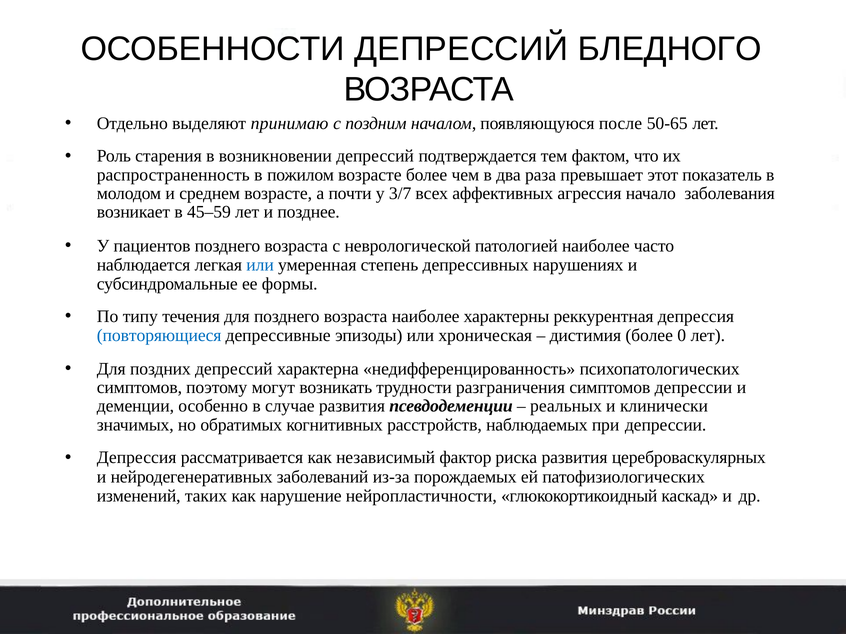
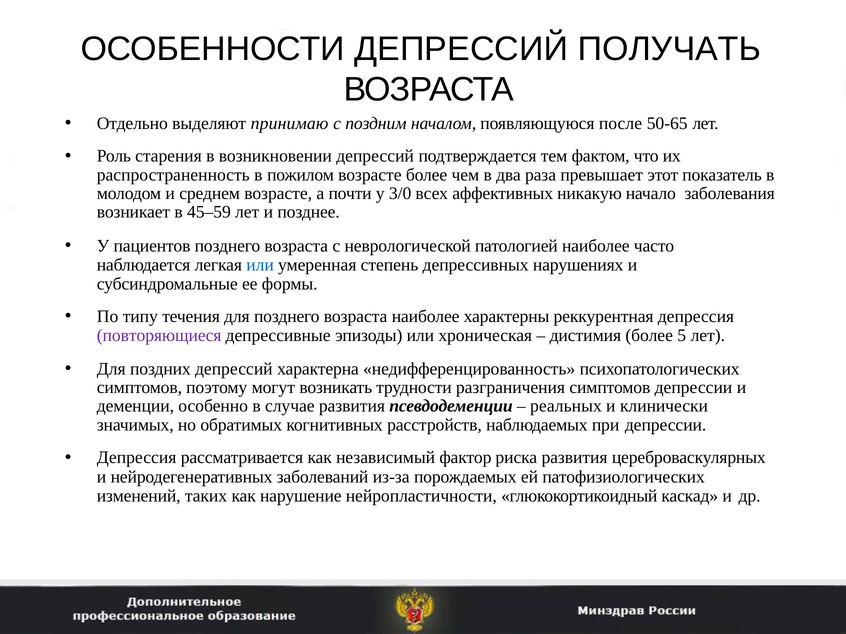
БЛЕДНОГО: БЛЕДНОГО -> ПОЛУЧАТЬ (669, 49)
3/7: 3/7 -> 3/0 (400, 193)
агрессия: агрессия -> никакую (590, 193)
повторяющиеся colour: blue -> purple (159, 336)
0: 0 -> 5 (682, 336)
